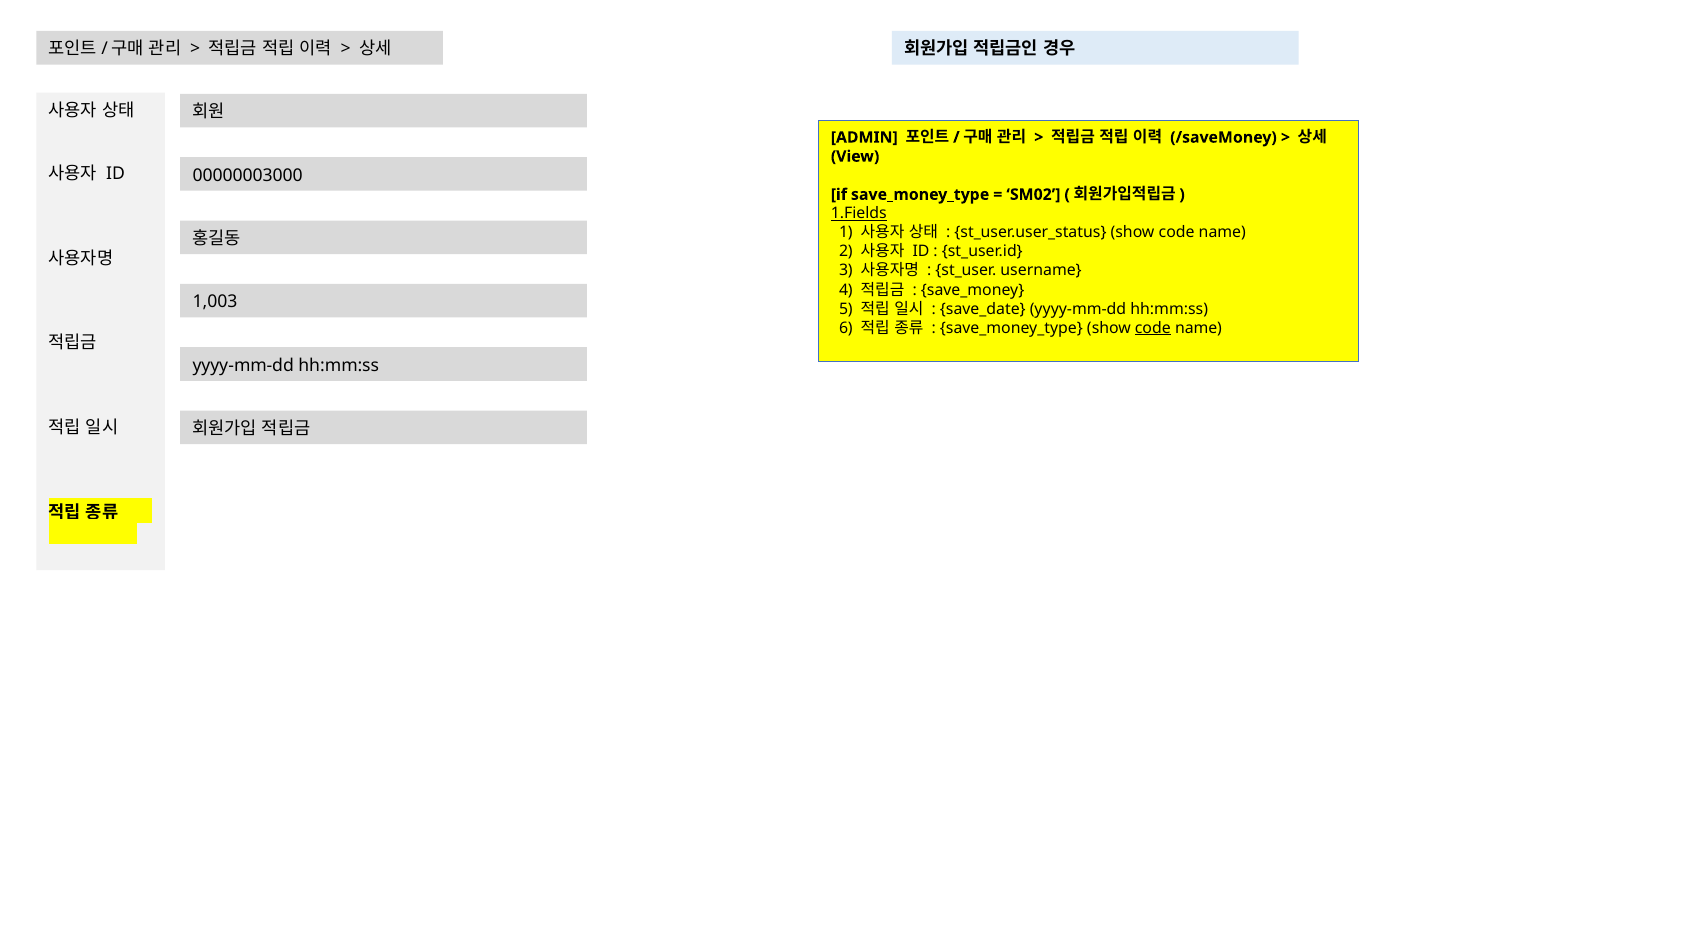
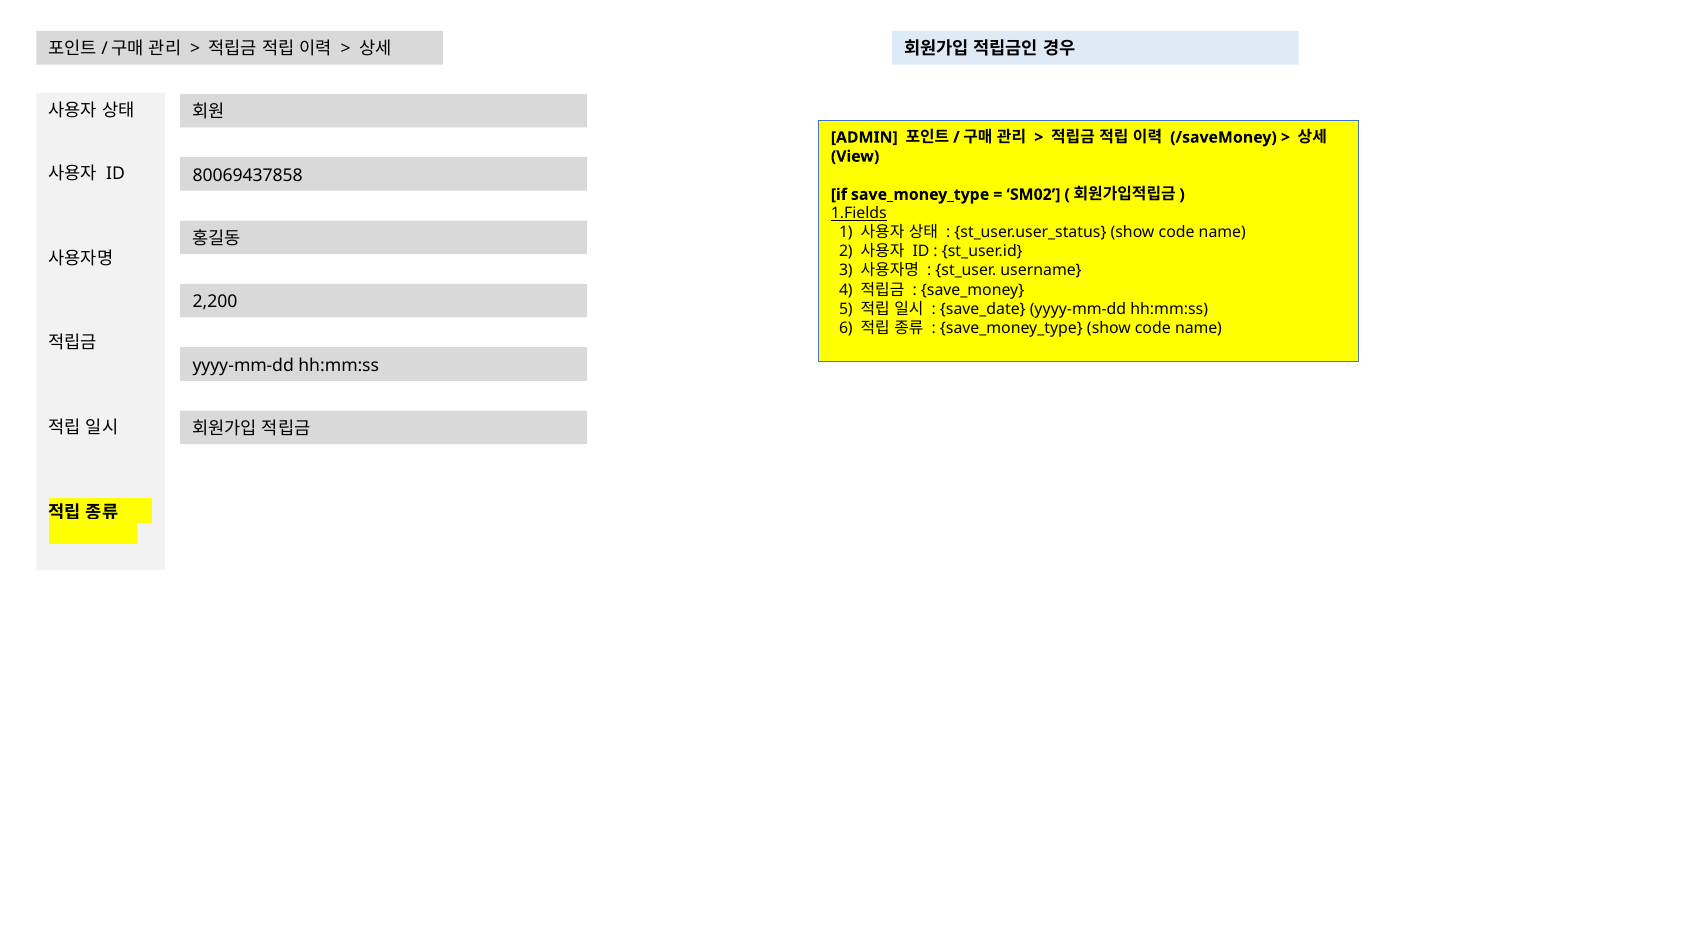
00000003000: 00000003000 -> 80069437858 (248, 175)
1,003: 1,003 -> 2,200 (215, 302)
code underline: present -> none (1153, 328)
